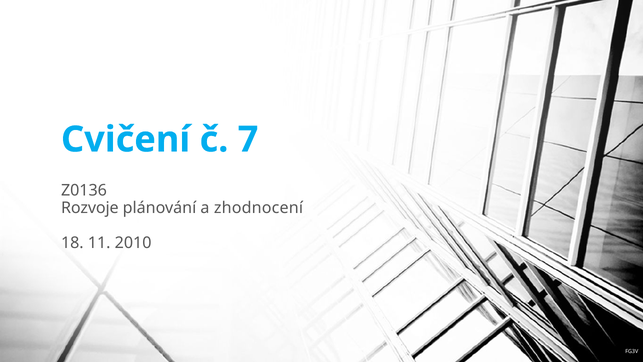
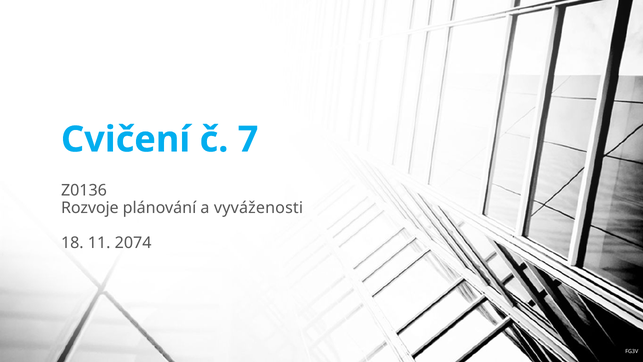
zhodnocení: zhodnocení -> vyváženosti (259, 208)
2010: 2010 -> 2074 (133, 243)
